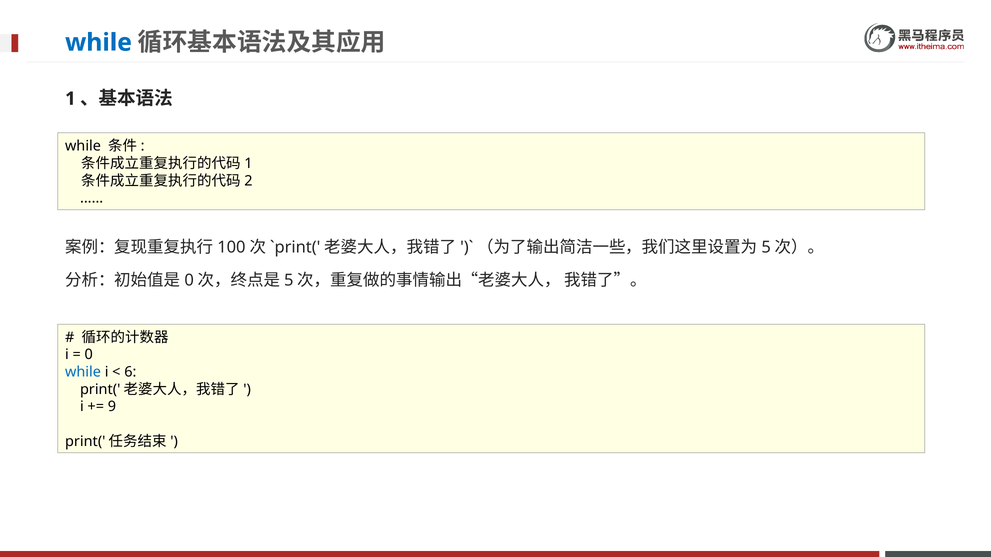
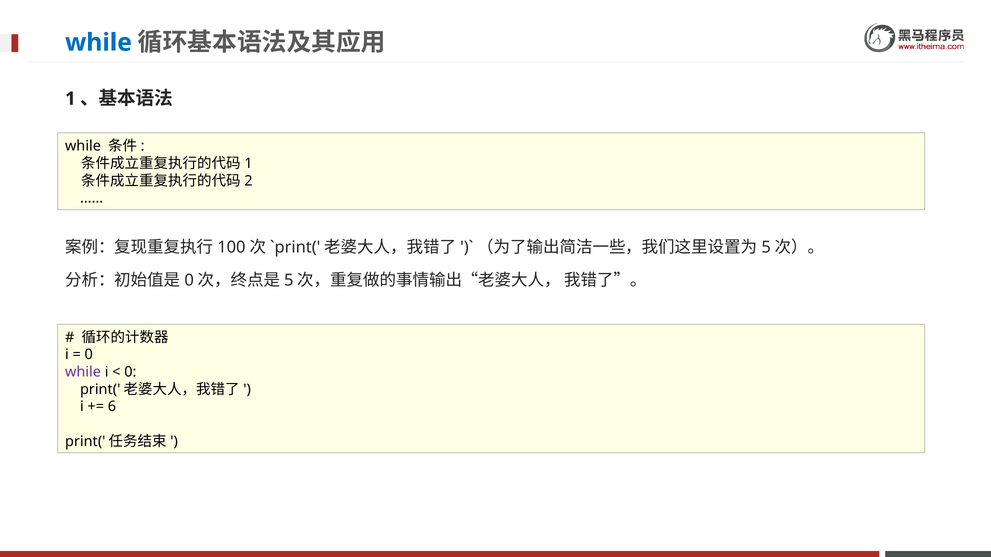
while colour: blue -> purple (83, 372)
6: 6 -> 0 (130, 372)
9: 9 -> 6 (112, 407)
